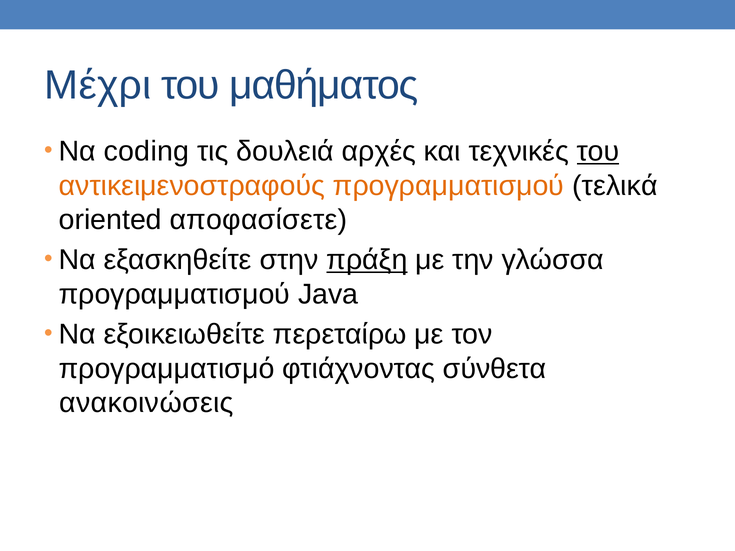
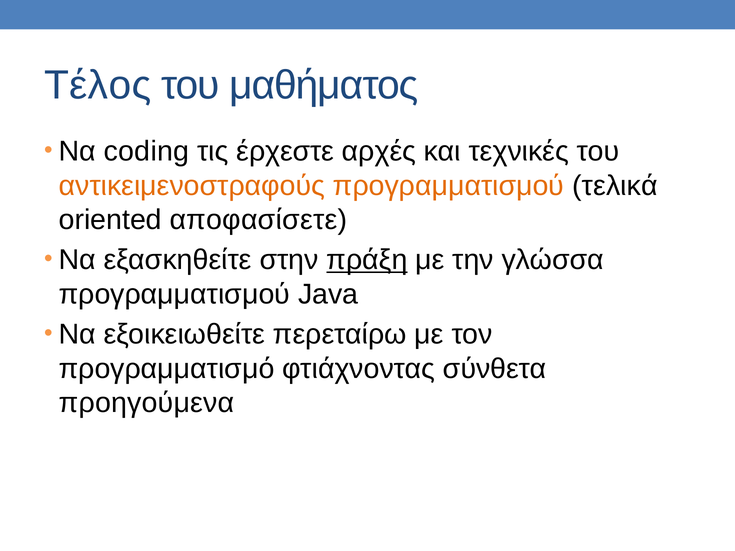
Μέχρι: Μέχρι -> Τέλος (98, 86)
δουλειά: δουλειά -> έρχεστε (285, 151)
του underline: present -> none (598, 151)
ανακοινώσεις: ανακοινώσεις -> προηγούμενα (146, 403)
